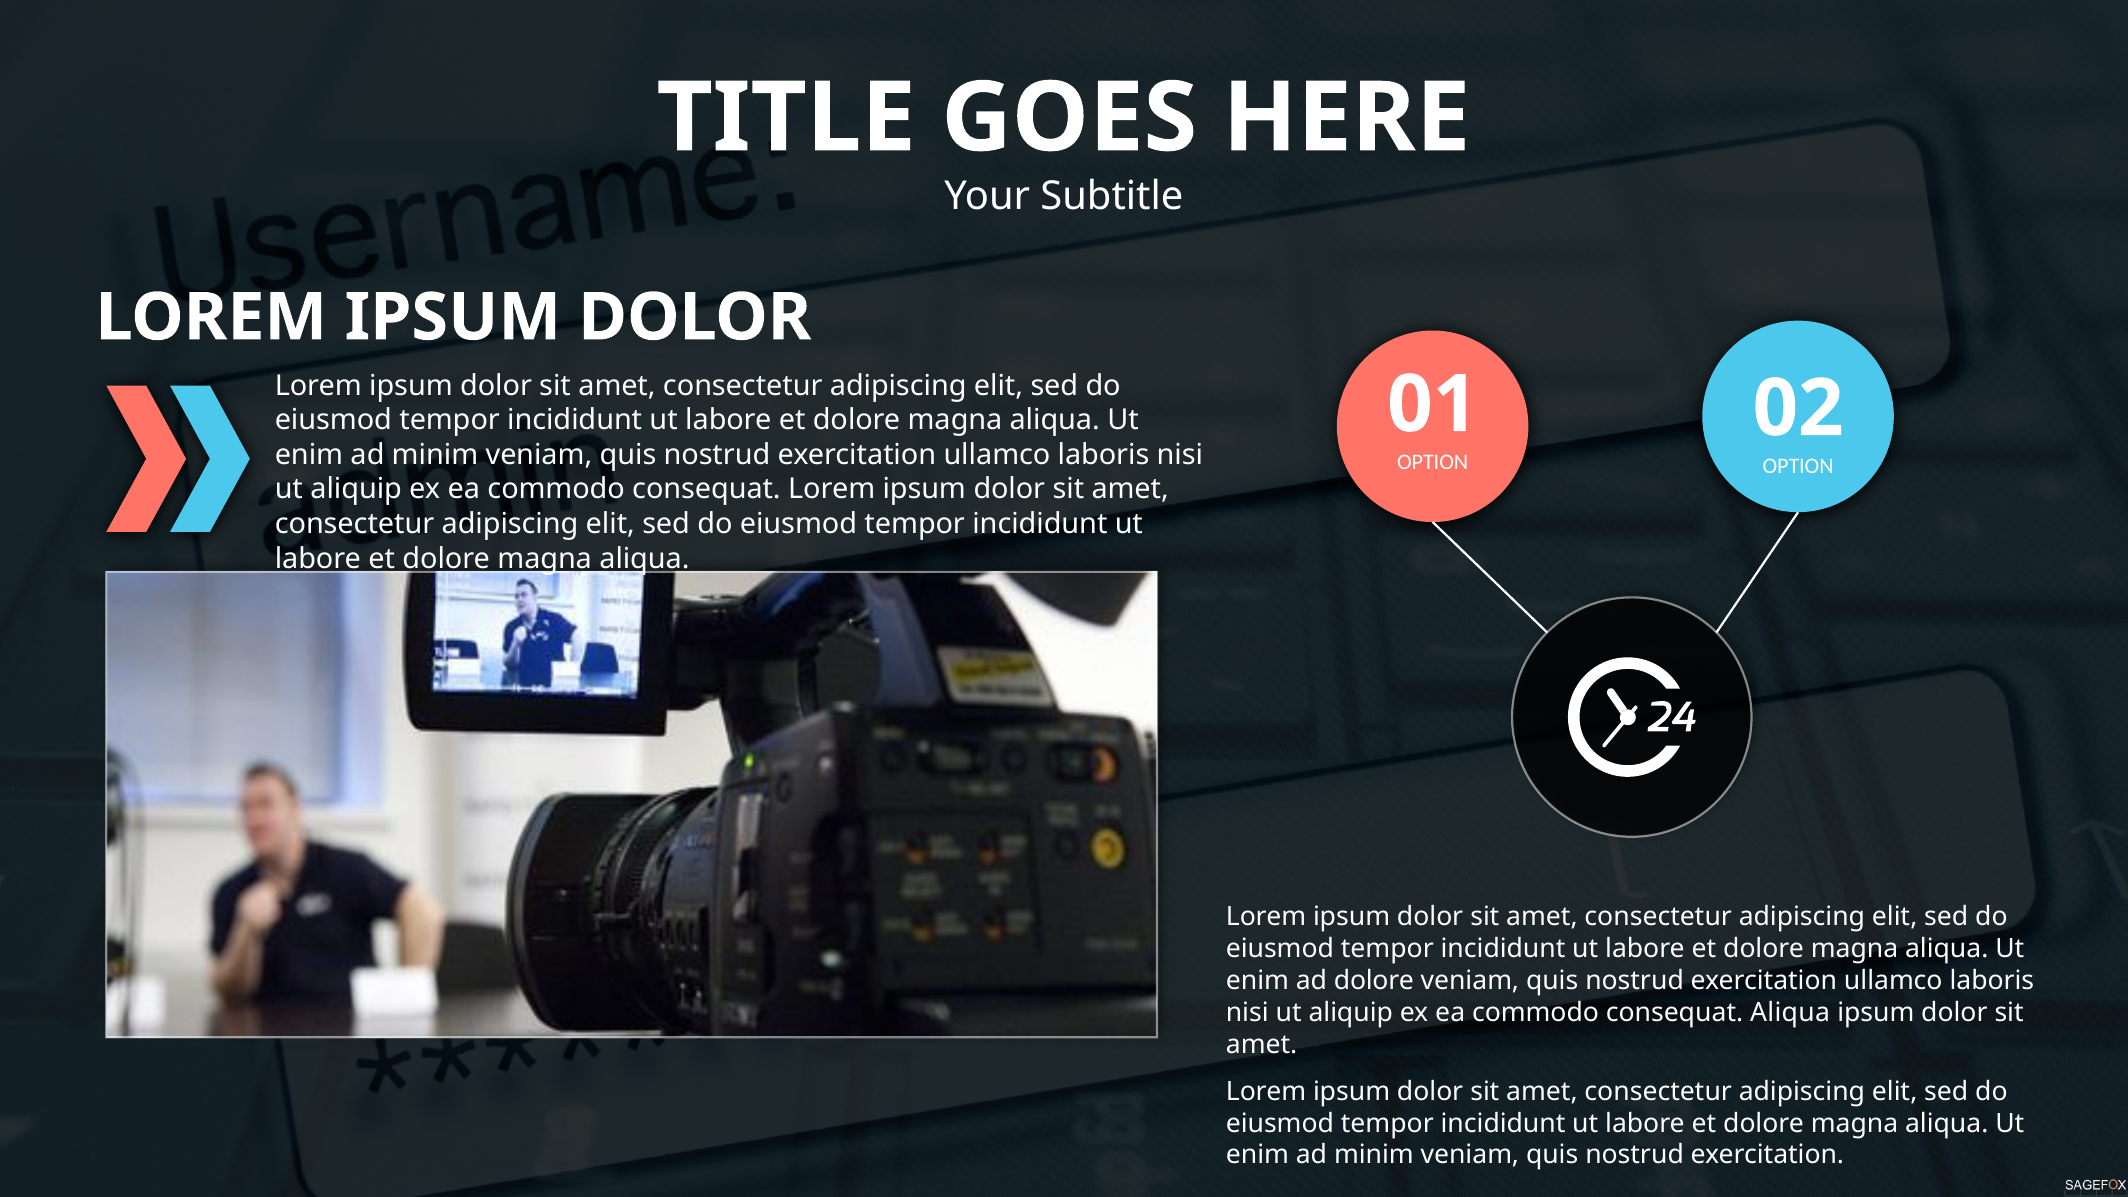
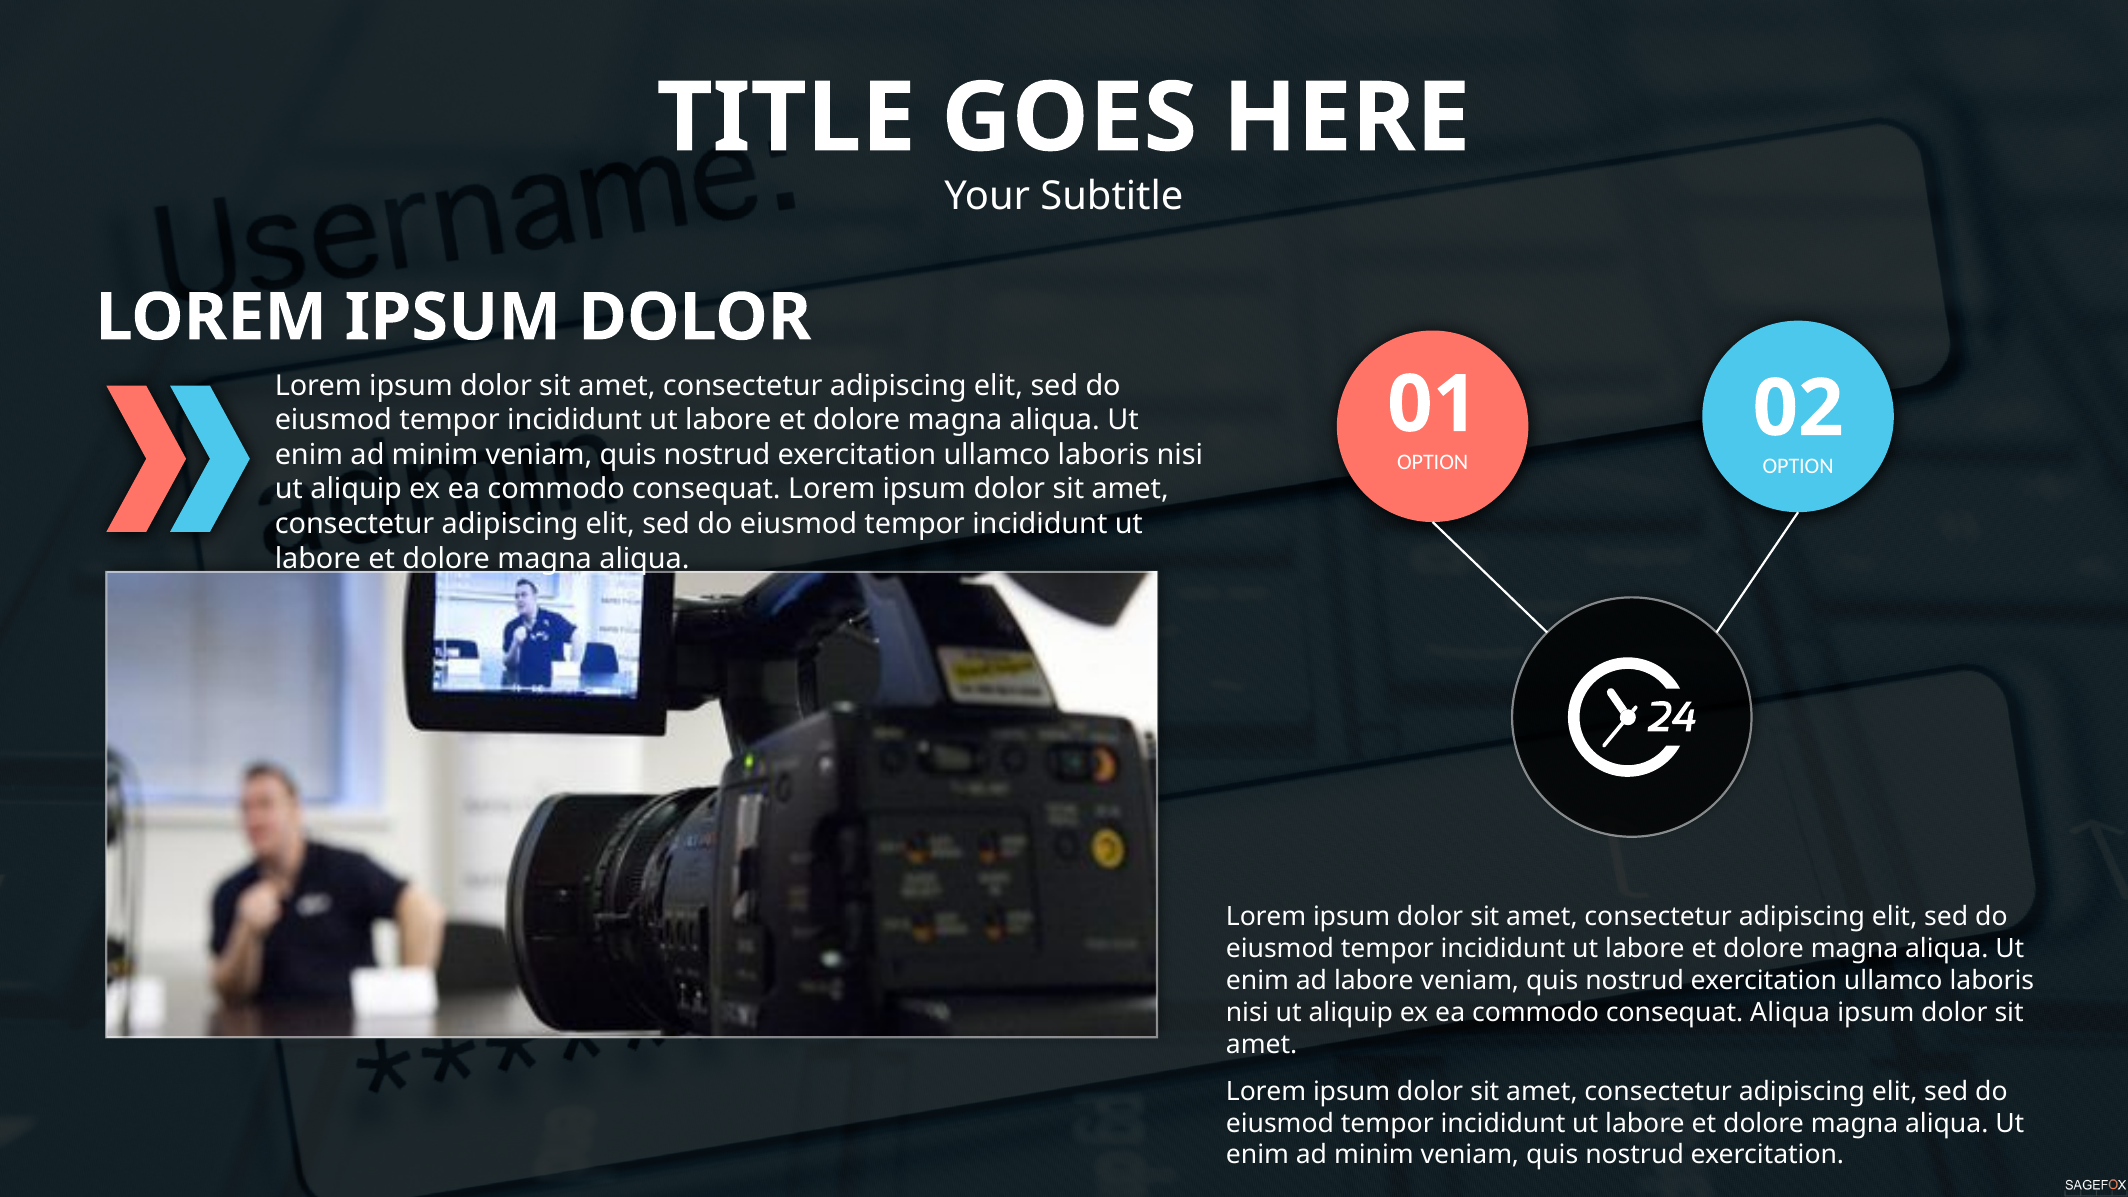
ad dolore: dolore -> labore (1374, 981)
